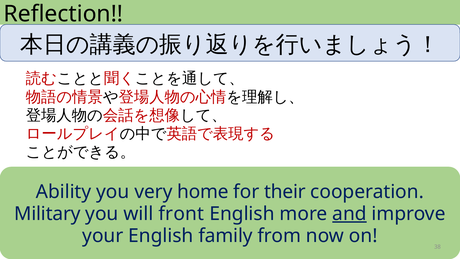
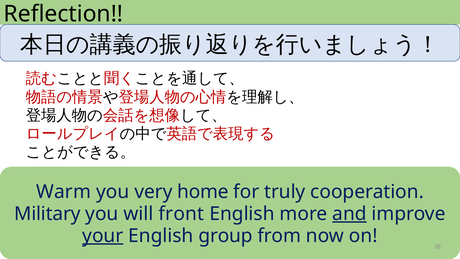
Ability: Ability -> Warm (64, 192)
their: their -> truly (285, 192)
your underline: none -> present (103, 236)
family: family -> group (226, 236)
